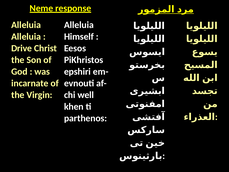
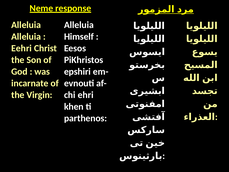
Drive: Drive -> Eehri (22, 48)
well: well -> ehri (86, 95)
